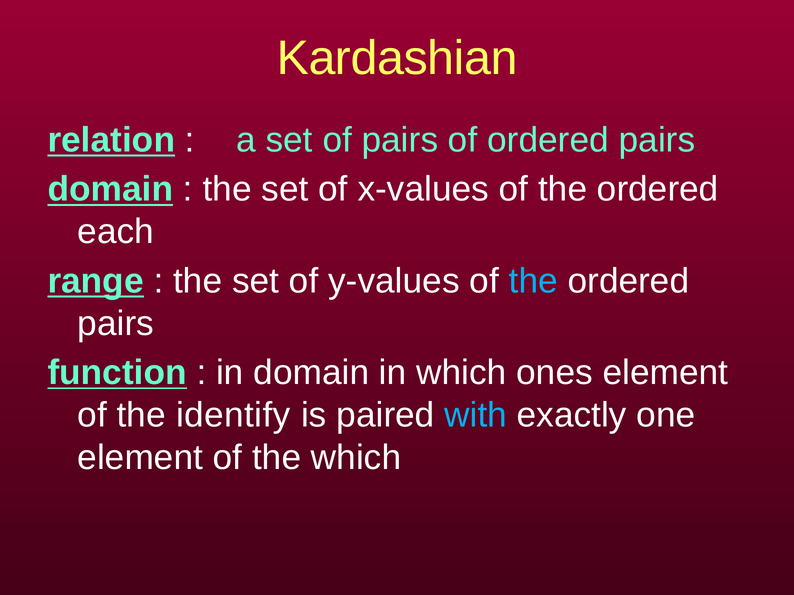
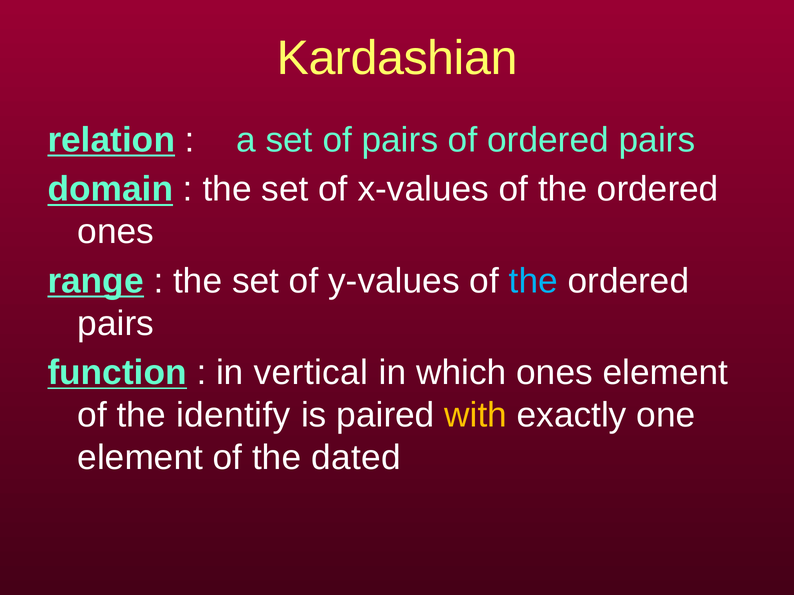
each: each -> ones (116, 232)
in domain: domain -> vertical (311, 373)
with colour: light blue -> yellow (476, 415)
the which: which -> dated (356, 458)
